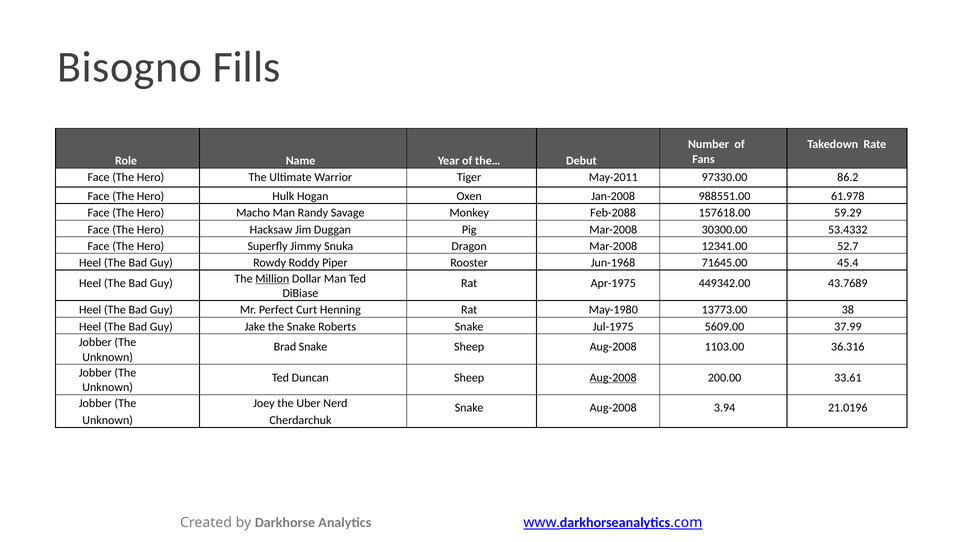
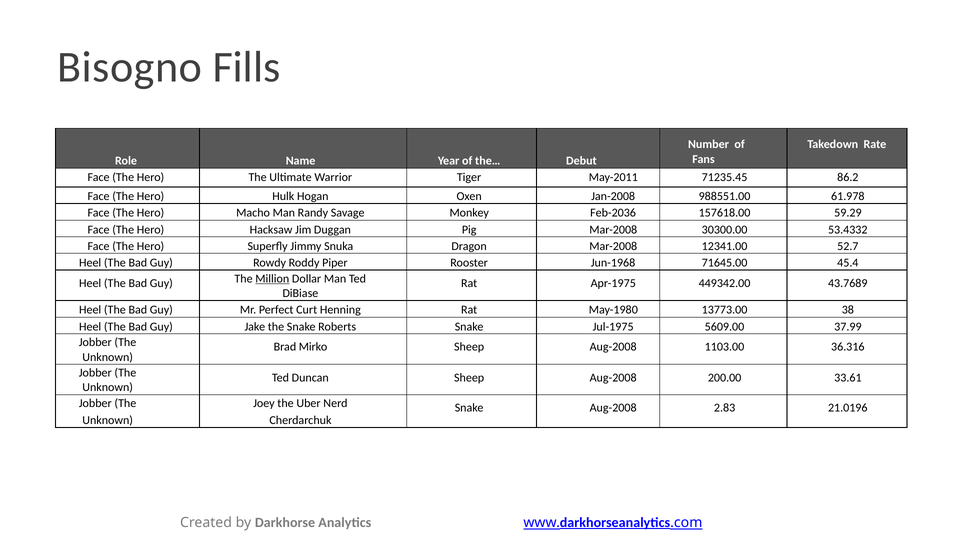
97330.00: 97330.00 -> 71235.45 (725, 177)
Feb-2088: Feb-2088 -> Feb-2036 (613, 213)
Brad Snake: Snake -> Mirko (313, 347)
Aug-2008 underline: present -> none (613, 378)
3.94: 3.94 -> 2.83 (725, 408)
